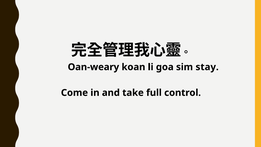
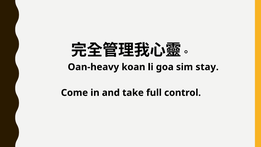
Oan-weary: Oan-weary -> Oan-heavy (93, 67)
